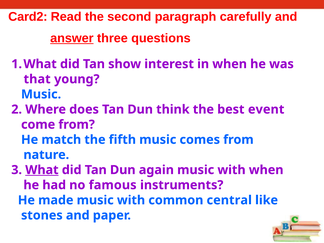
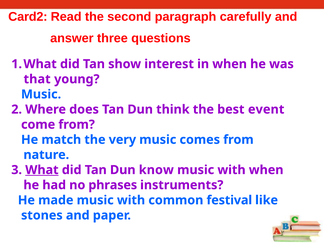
answer underline: present -> none (72, 38)
fifth: fifth -> very (122, 140)
again: again -> know (156, 170)
famous: famous -> phrases (113, 185)
central: central -> festival (229, 200)
